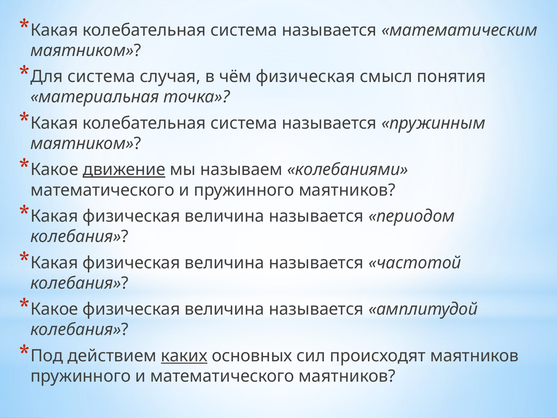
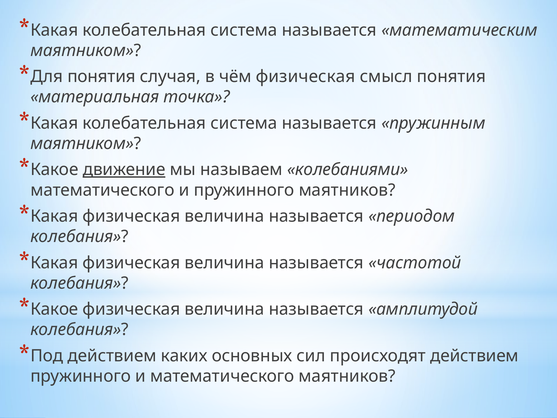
Для система: система -> понятия (102, 77)
каких underline: present -> none (184, 356)
происходят маятников: маятников -> действием (474, 356)
